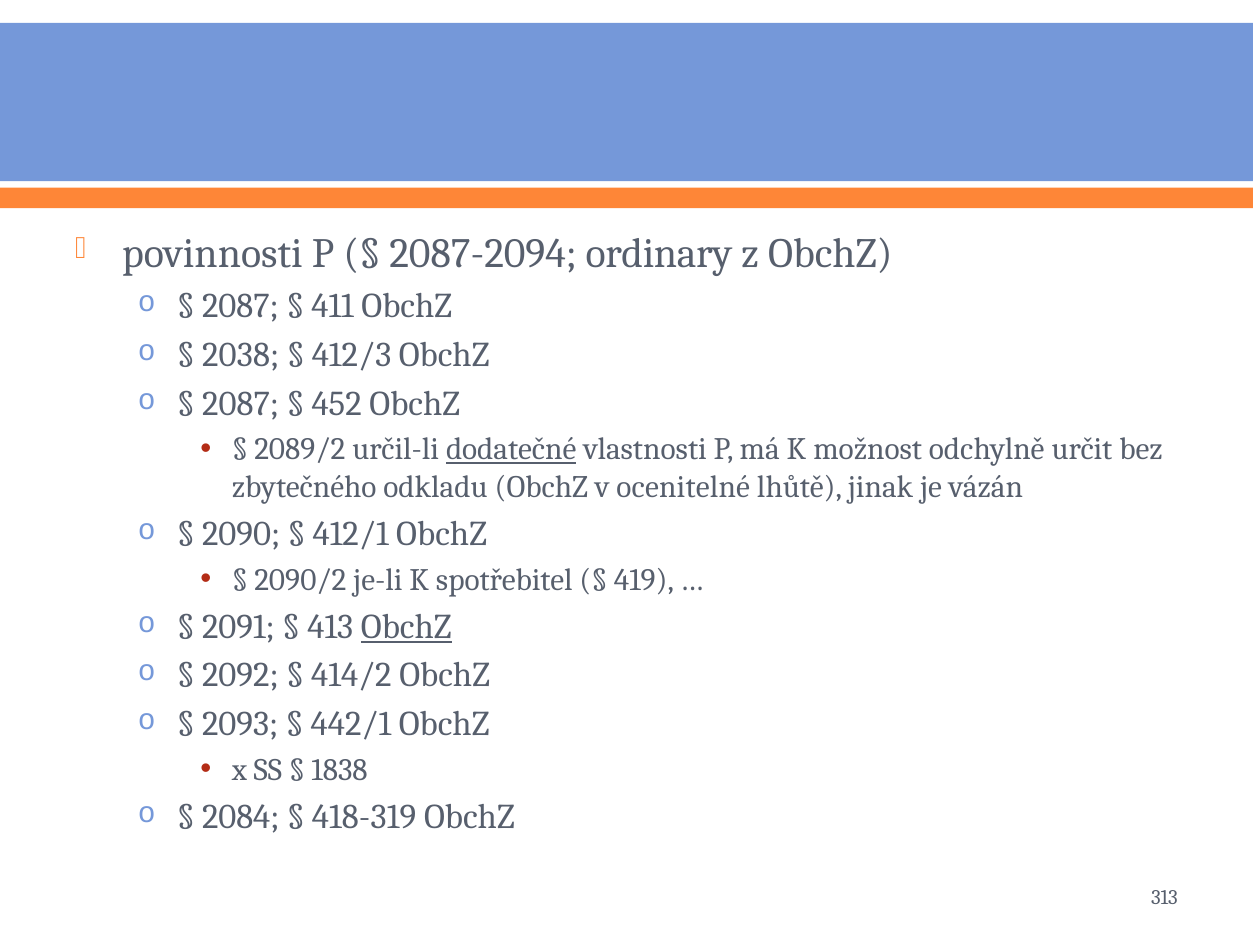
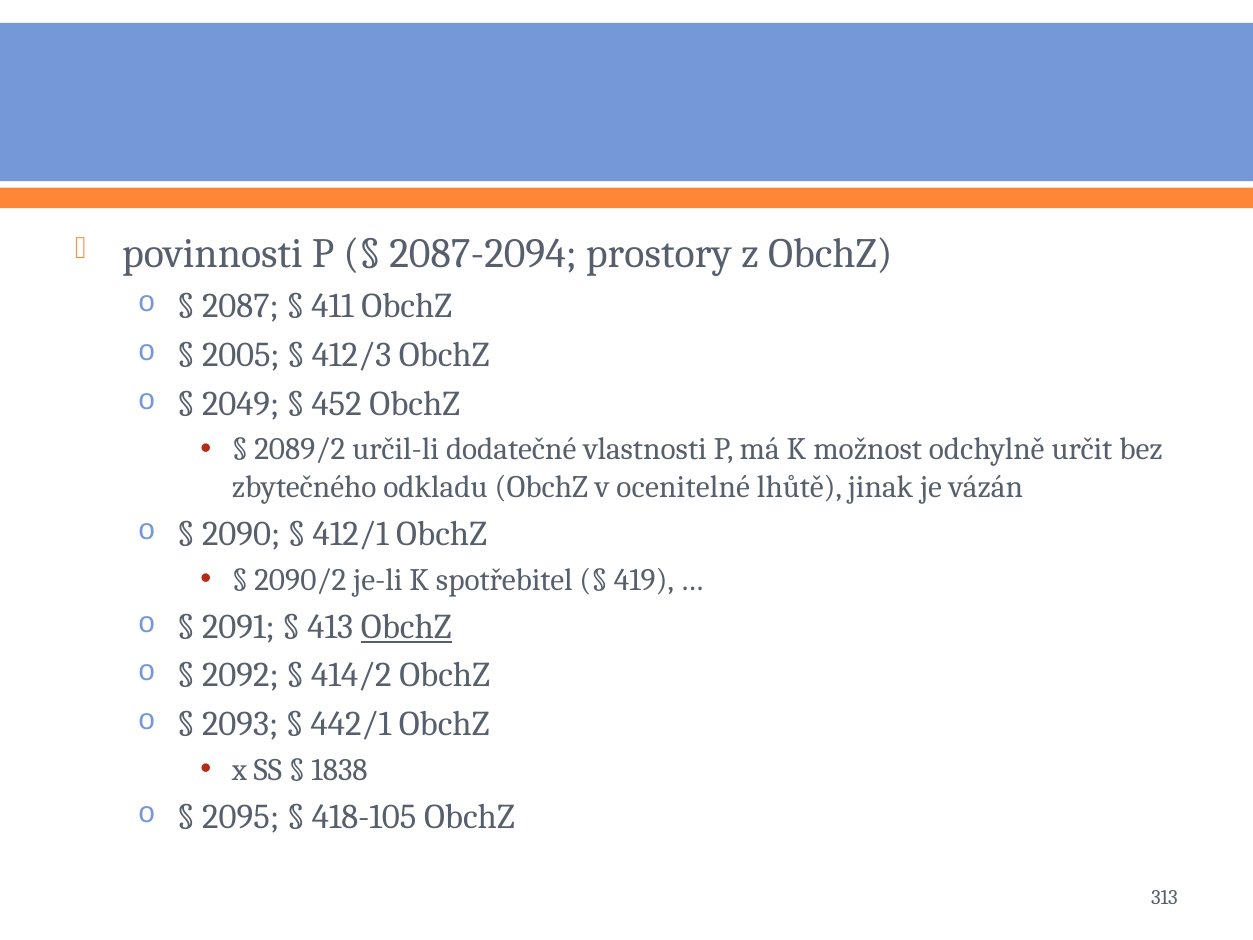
ordinary: ordinary -> prostory (659, 254)
2038: 2038 -> 2005 (241, 355)
2087: 2087 -> 2049 (241, 404)
dodatečné underline: present -> none (511, 449)
2084: 2084 -> 2095 (241, 817)
418-319: 418-319 -> 418-105 (364, 817)
